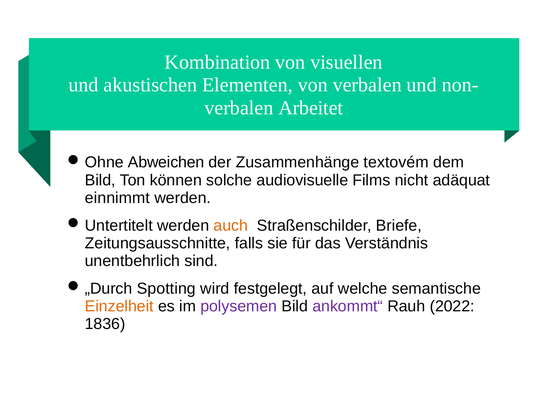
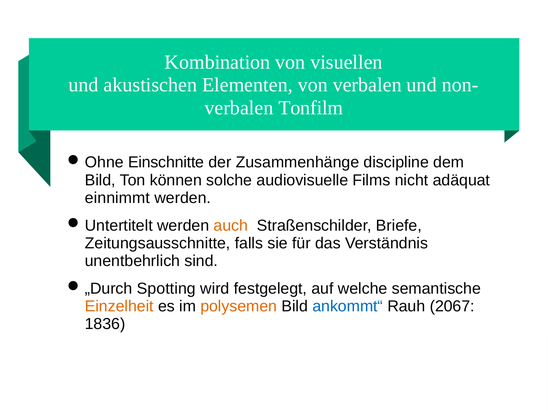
Arbeitet: Arbeitet -> Tonfilm (311, 108)
Abweichen: Abweichen -> Einschnitte (166, 162)
textovém: textovém -> discipline (396, 162)
polysemen colour: purple -> orange (239, 306)
ankommt“ colour: purple -> blue (348, 306)
2022: 2022 -> 2067 (452, 306)
